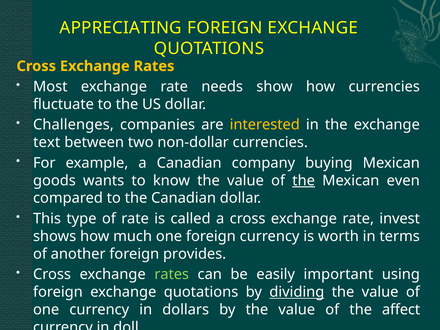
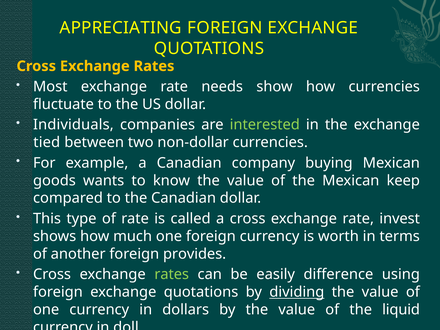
Challenges: Challenges -> Individuals (73, 125)
interested colour: yellow -> light green (265, 125)
text: text -> tied (47, 142)
the underline: present -> none (304, 181)
even: even -> keep (403, 181)
important: important -> difference (338, 274)
affect: affect -> liquid (401, 310)
